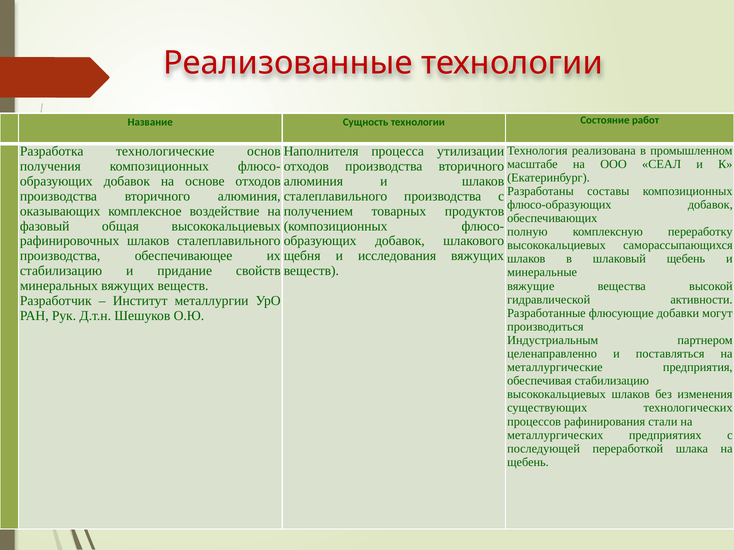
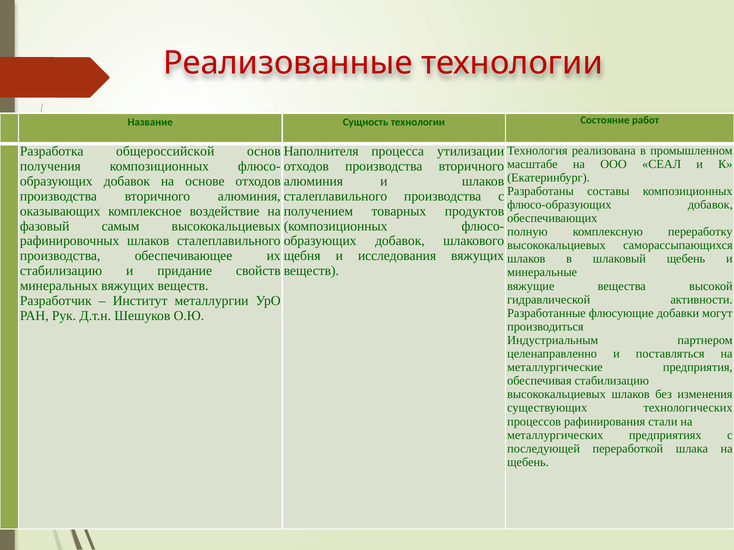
технологические: технологические -> общероссийской (165, 151)
общая: общая -> самым (121, 226)
